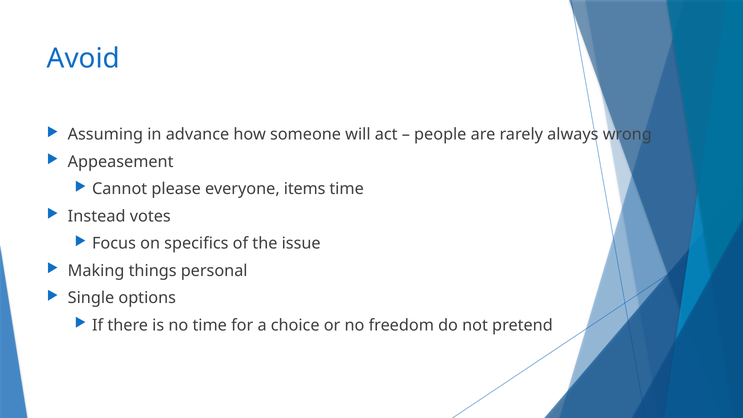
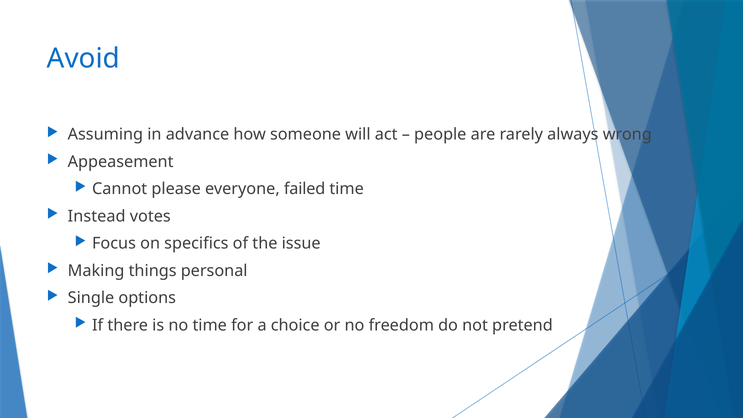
items: items -> failed (305, 189)
